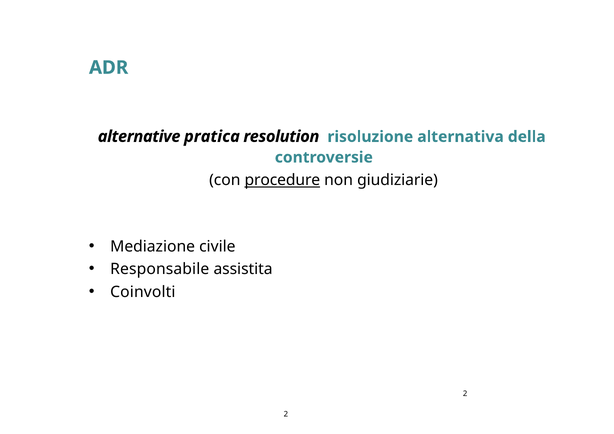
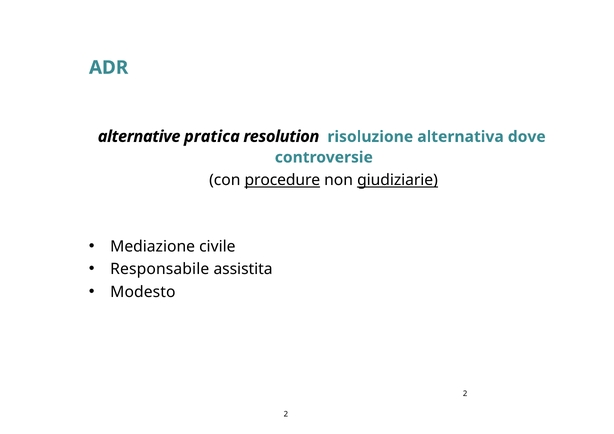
della: della -> dove (527, 137)
giudiziarie underline: none -> present (397, 180)
Coinvolti: Coinvolti -> Modesto (143, 292)
